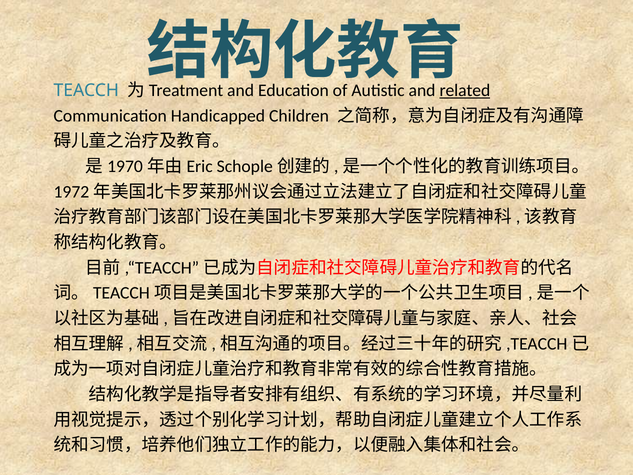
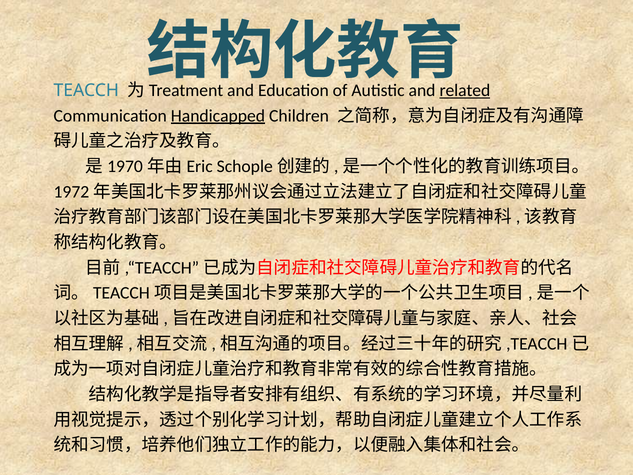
Handicapped underline: none -> present (218, 116)
